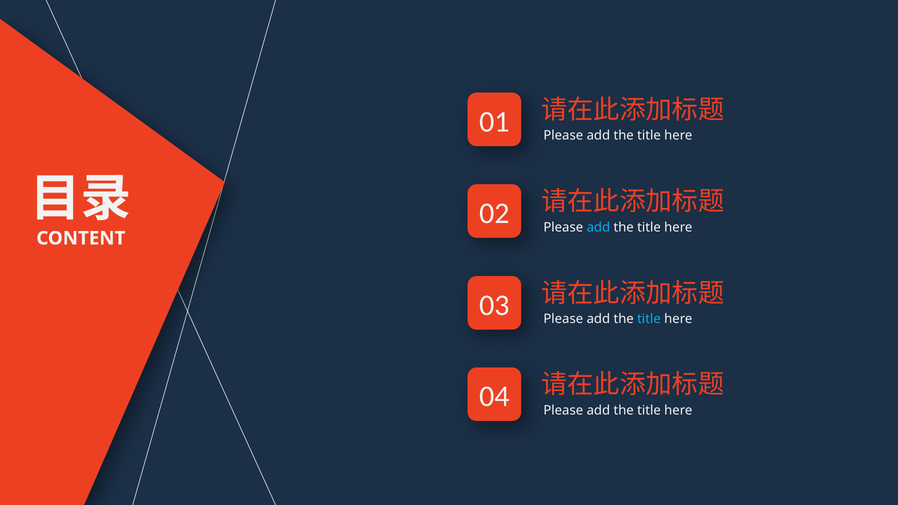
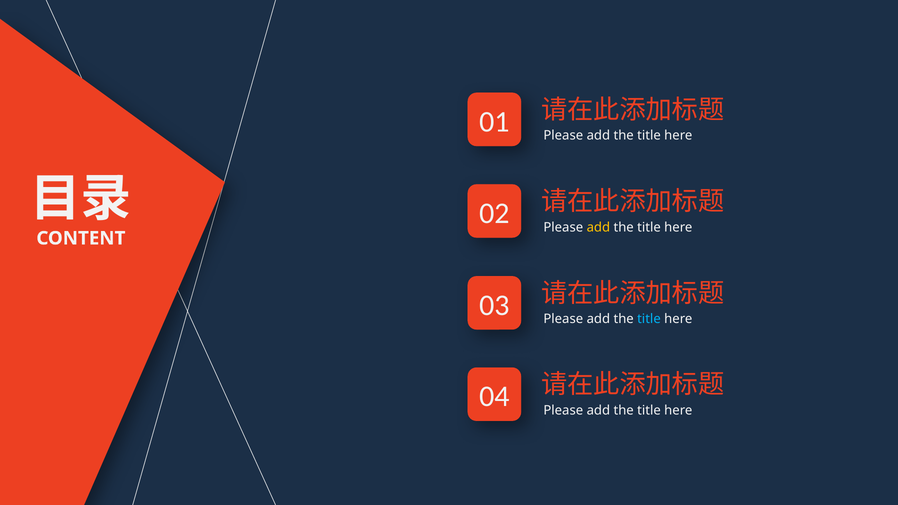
add colour: light blue -> yellow (598, 227)
